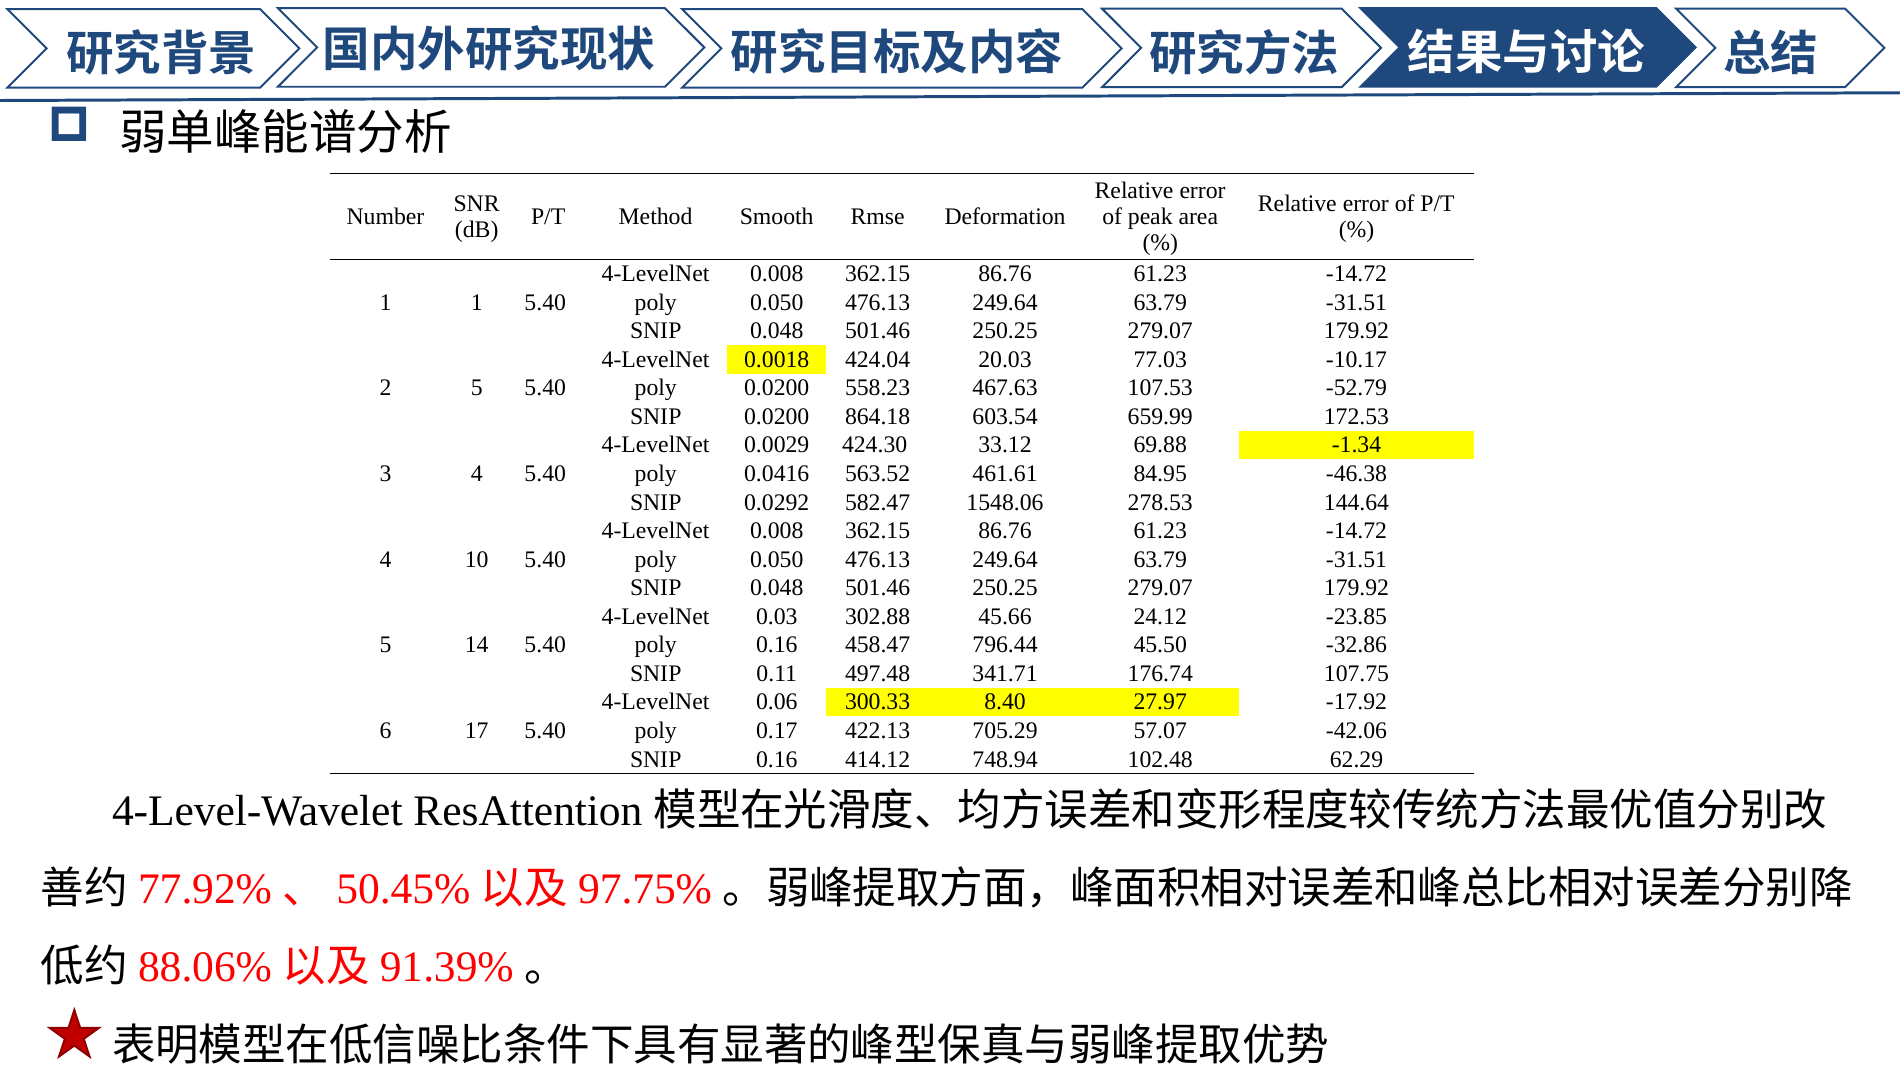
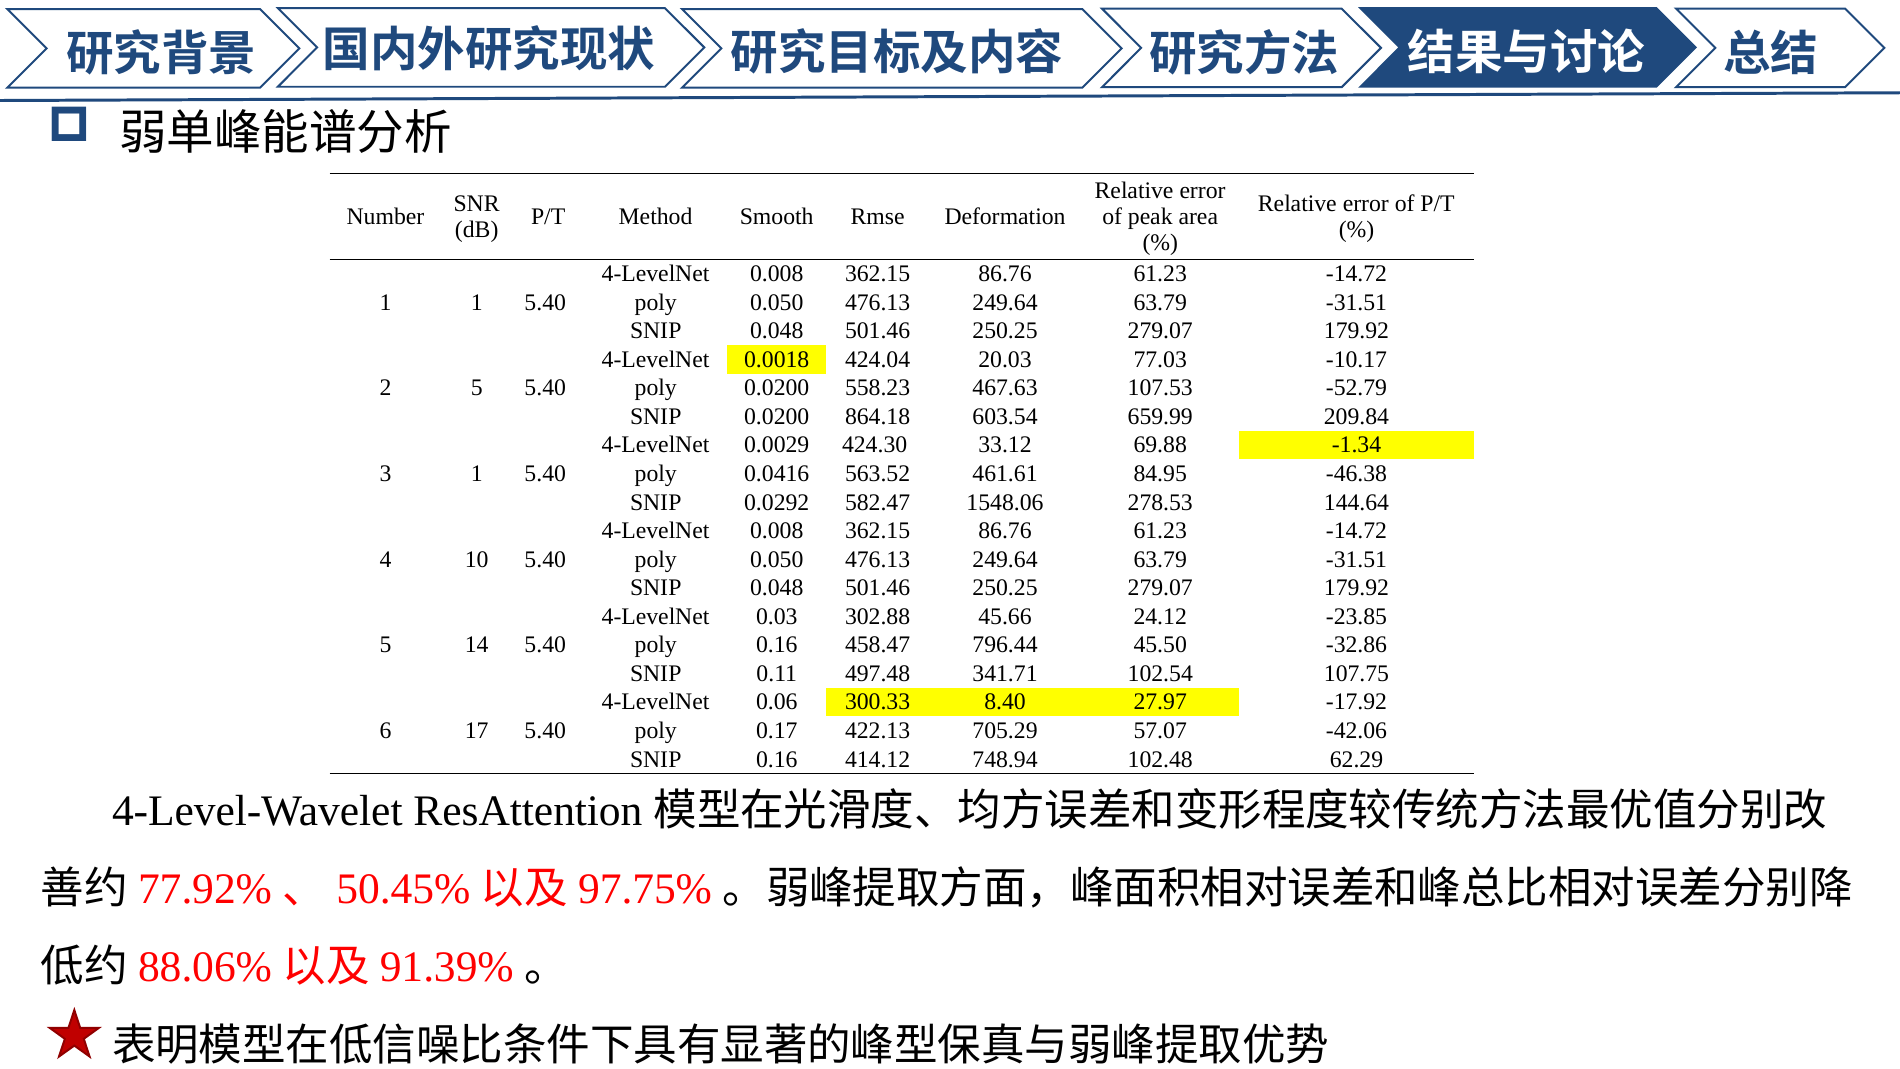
172.53: 172.53 -> 209.84 (1357, 416)
3 4: 4 -> 1 (477, 474)
176.74: 176.74 -> 102.54 (1160, 673)
